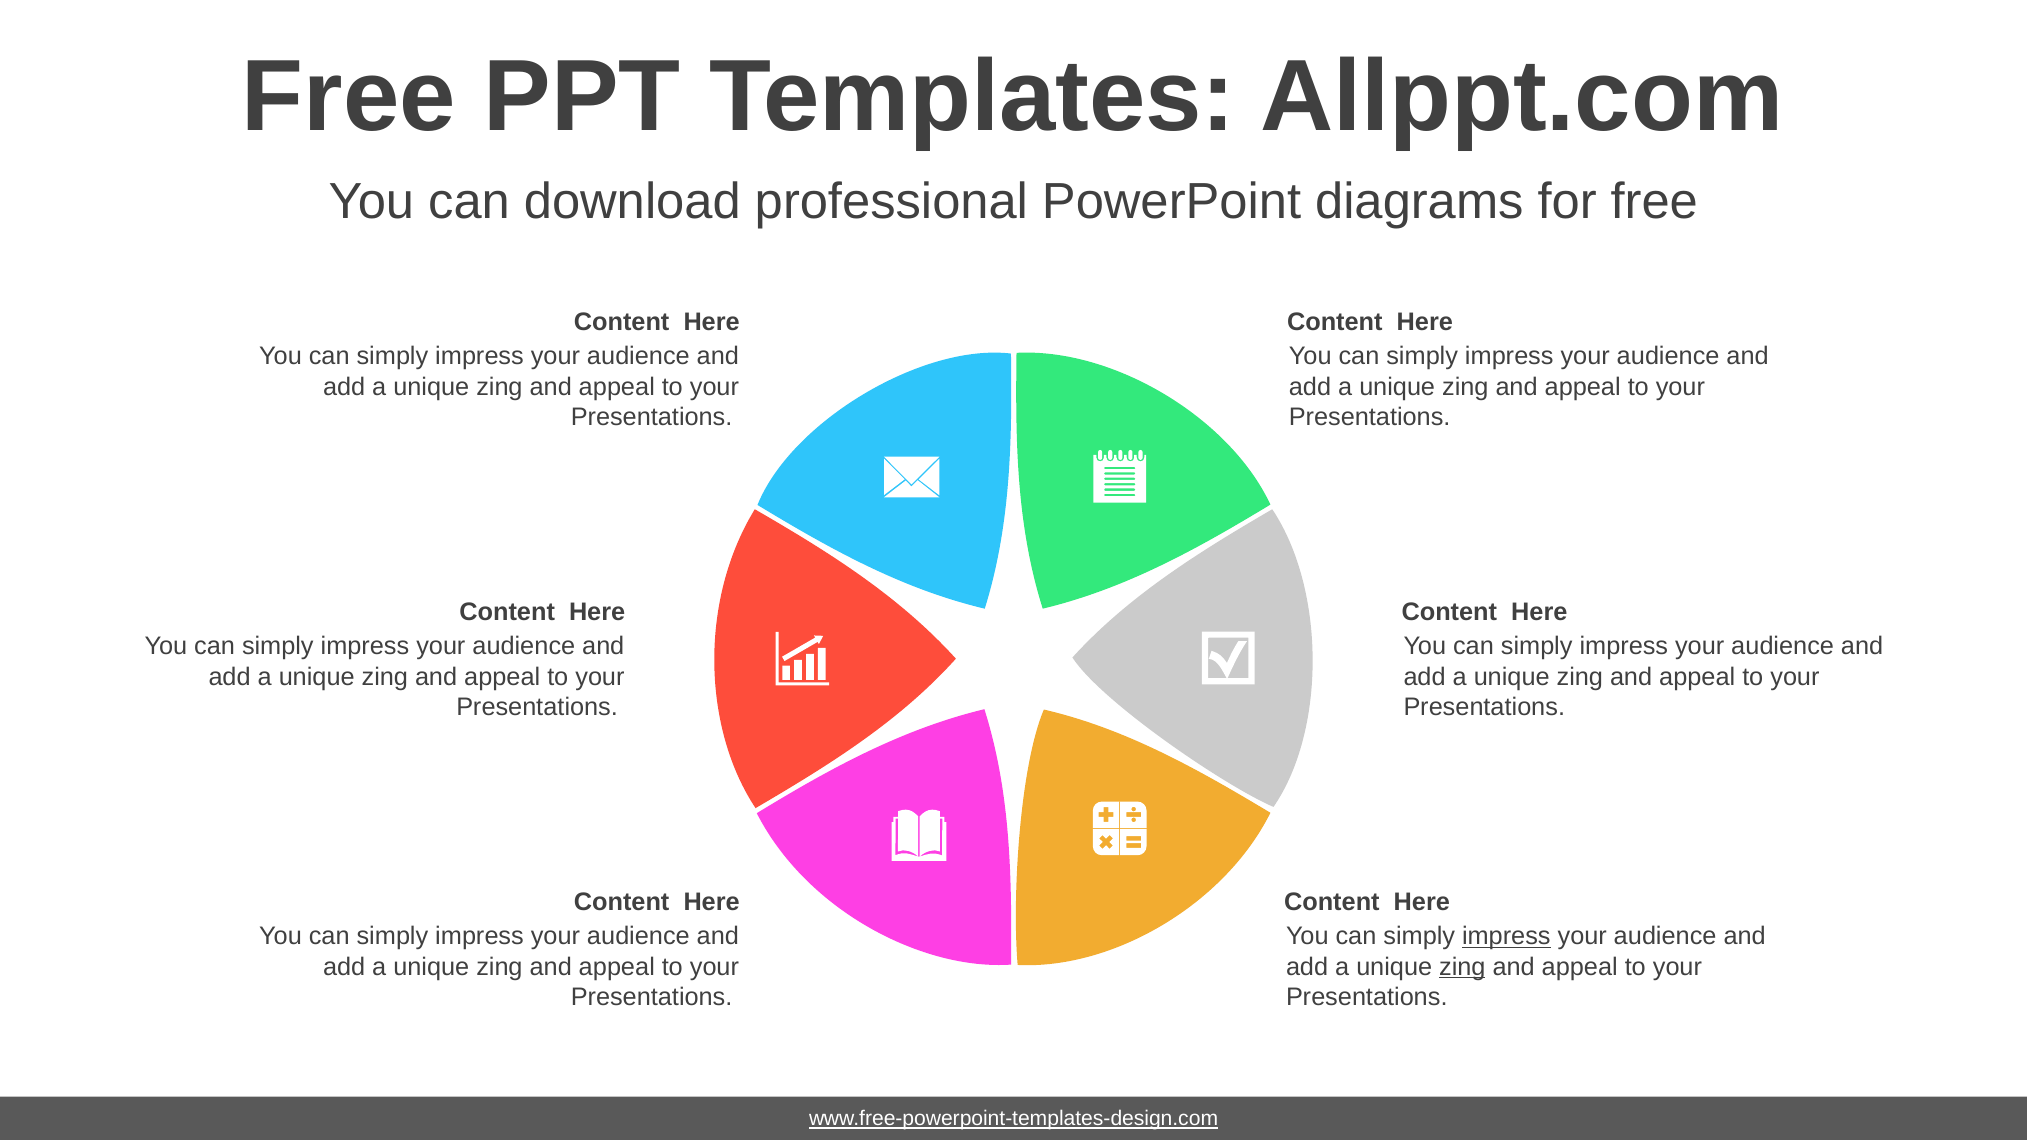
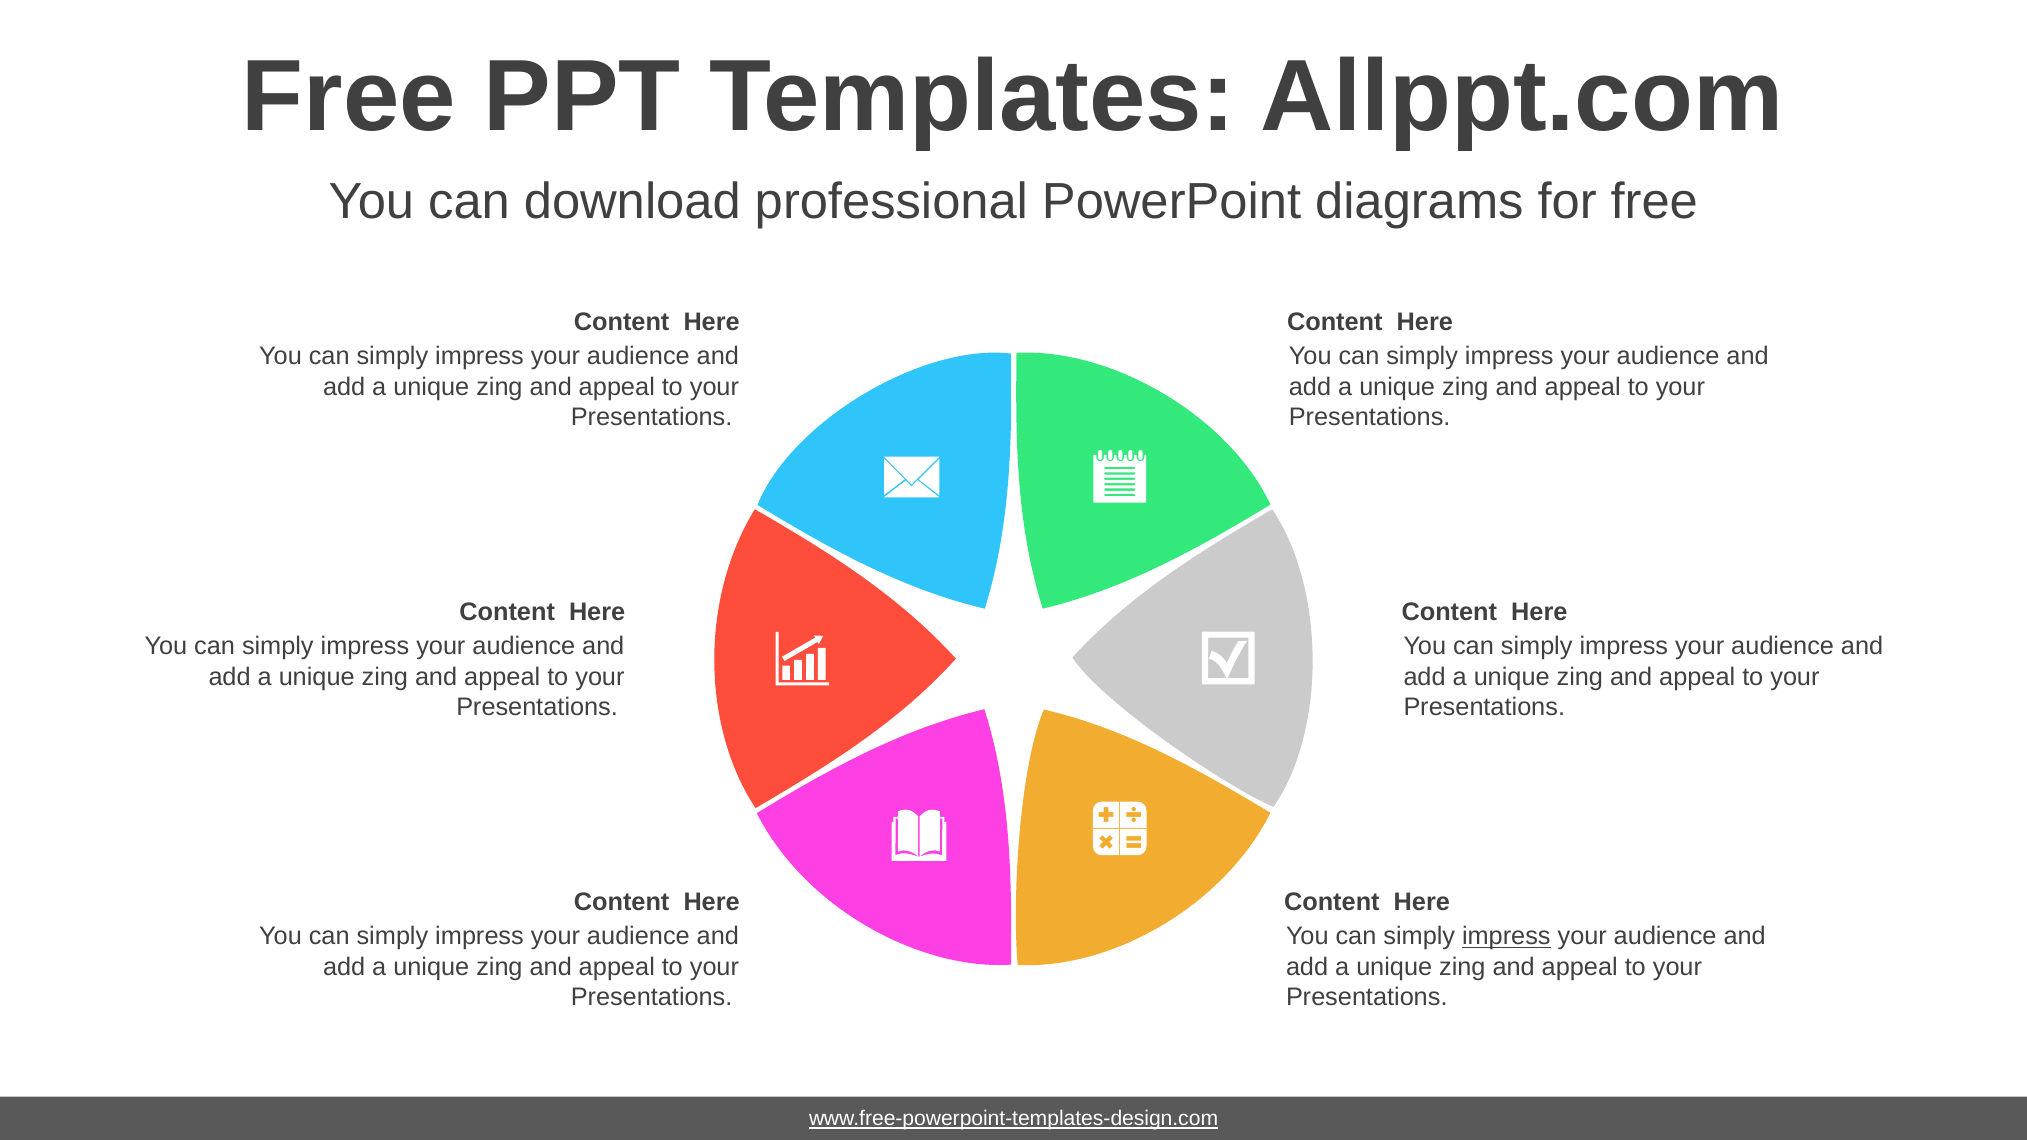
zing underline: present -> none (1462, 967)
